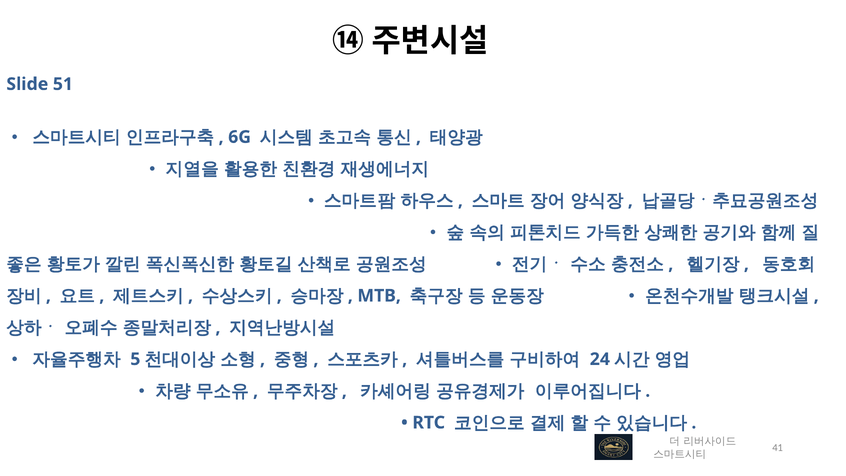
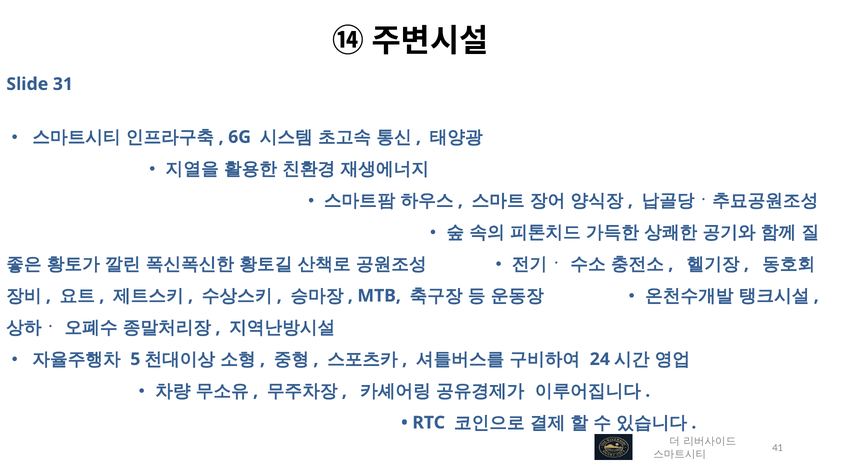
51: 51 -> 31 (63, 84)
